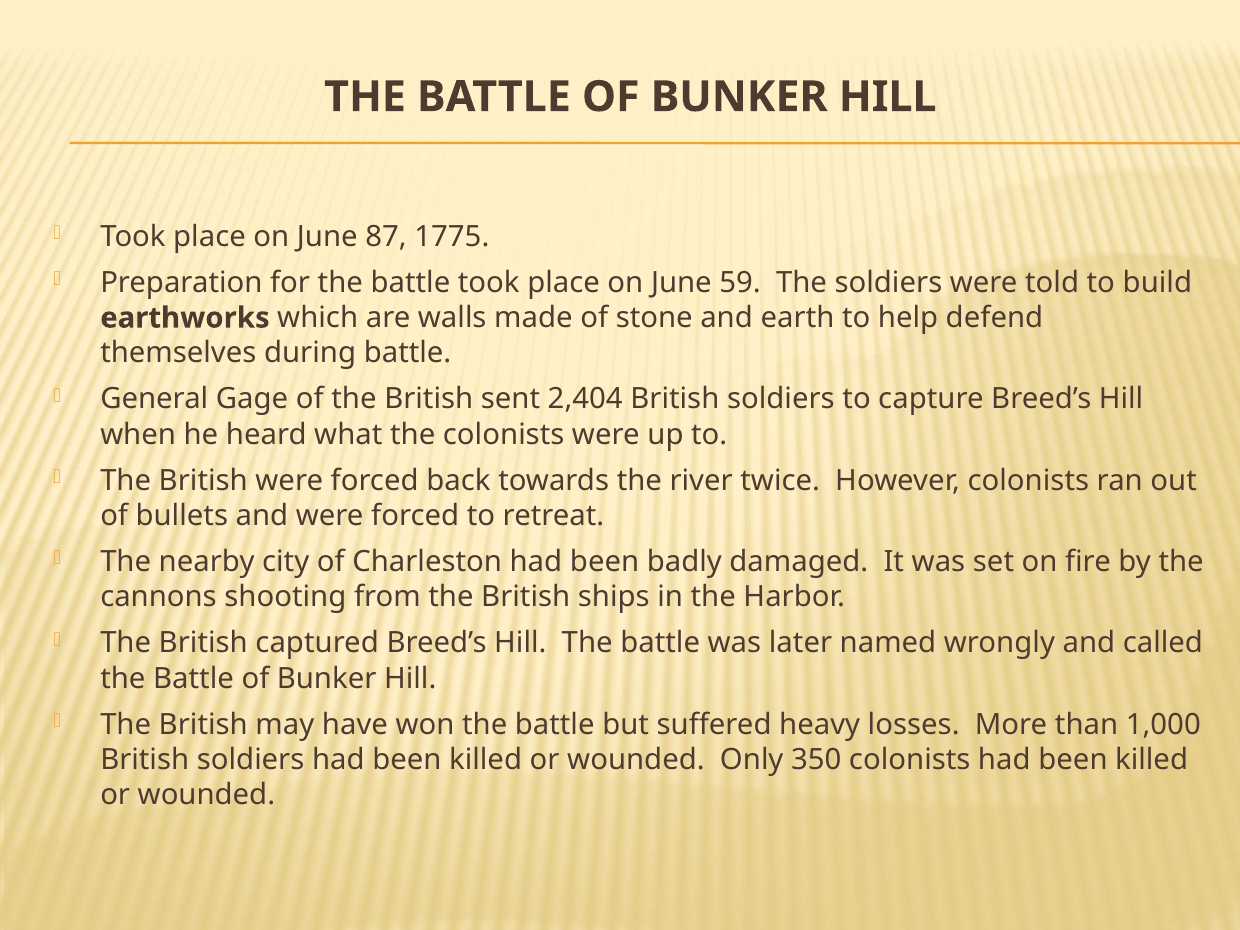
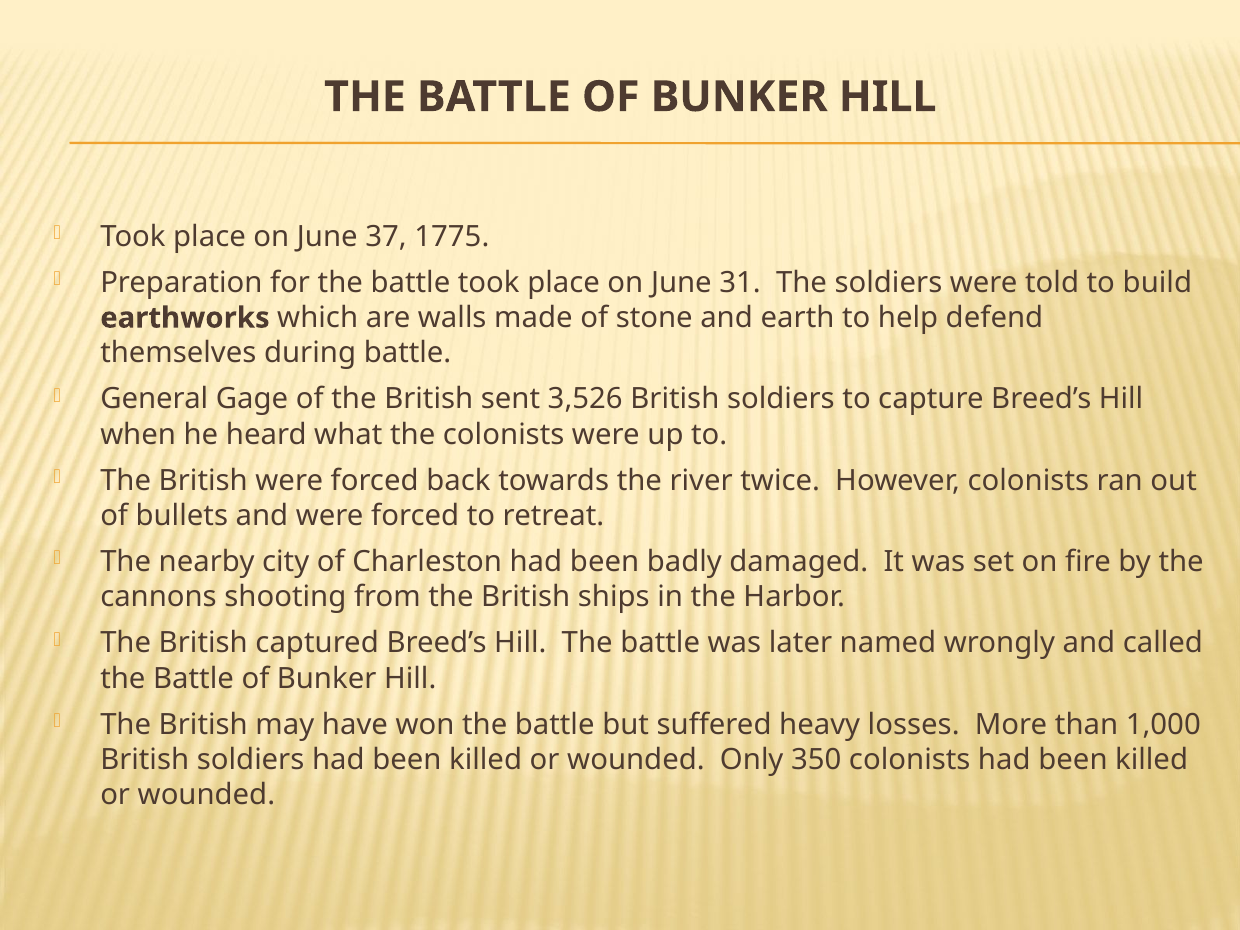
87: 87 -> 37 (386, 237)
59: 59 -> 31 (740, 283)
2,404: 2,404 -> 3,526 (585, 399)
